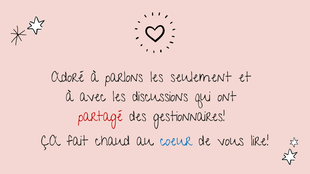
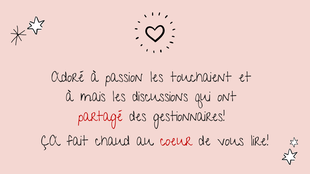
parlons: parlons -> passion (124, 77)
seulement: seulement -> touchaient (201, 77)
avec: avec -> mais (93, 97)
coeur colour: blue -> red (176, 141)
